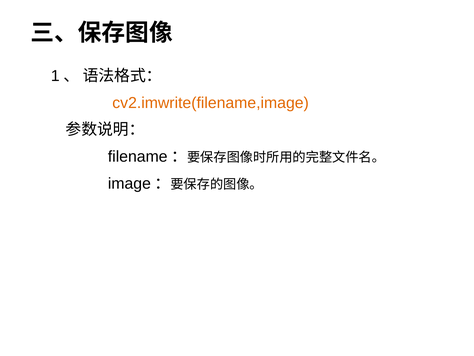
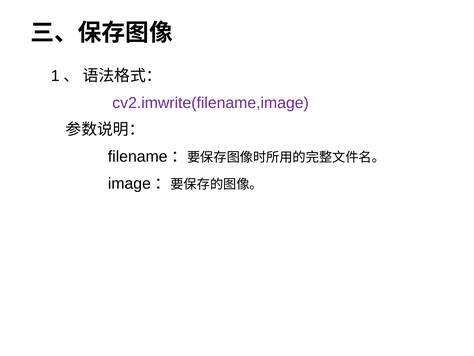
cv2.imwrite(filename,image colour: orange -> purple (211, 103)
